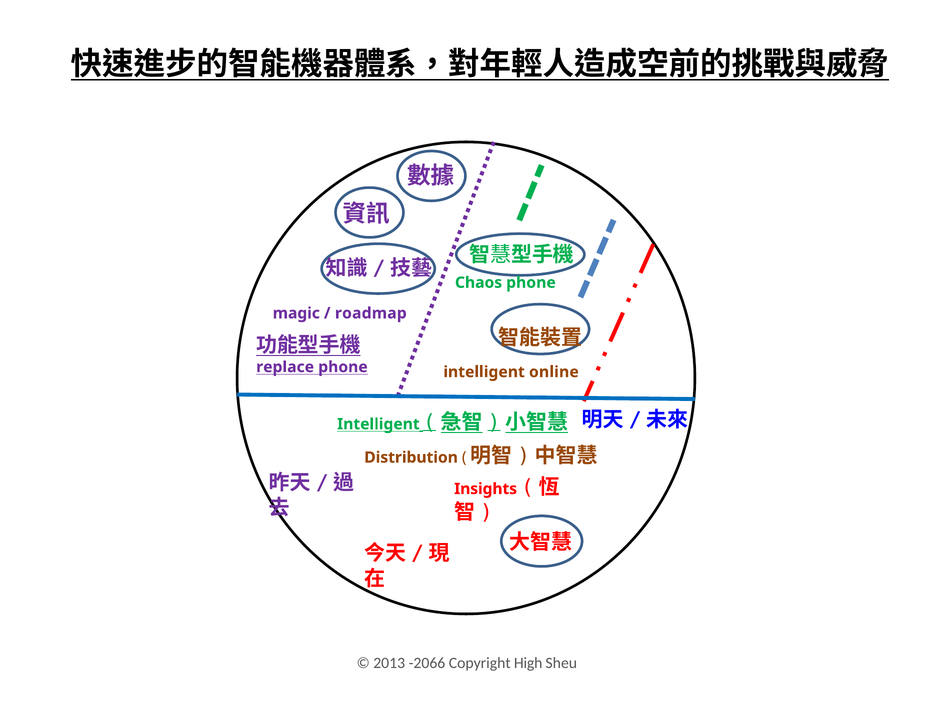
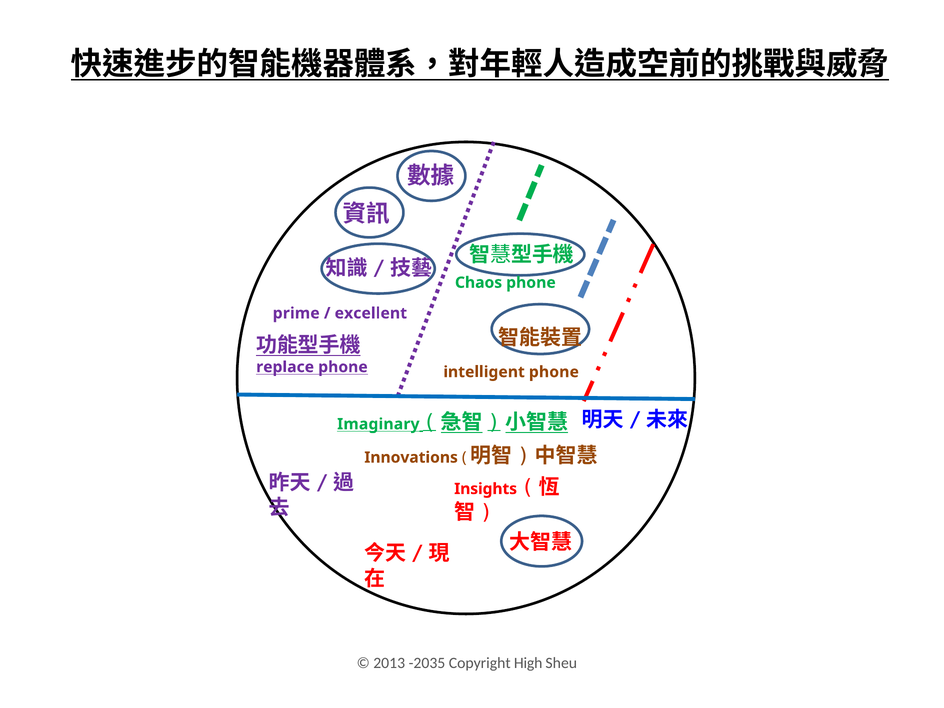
magic: magic -> prime (296, 313)
roadmap: roadmap -> excellent (371, 313)
intelligent online: online -> phone (554, 372)
Intelligent: Intelligent -> Imaginary (378, 424)
Distribution: Distribution -> Innovations (411, 457)
-2066: -2066 -> -2035 (427, 663)
